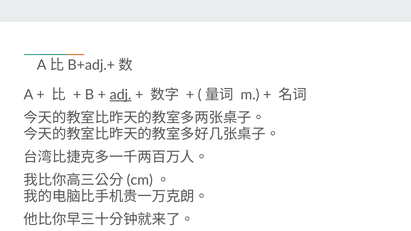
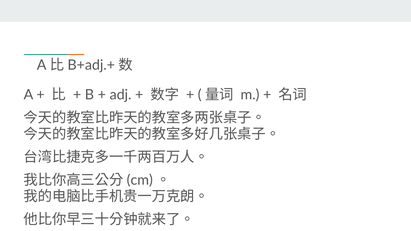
adj underline: present -> none (121, 95)
